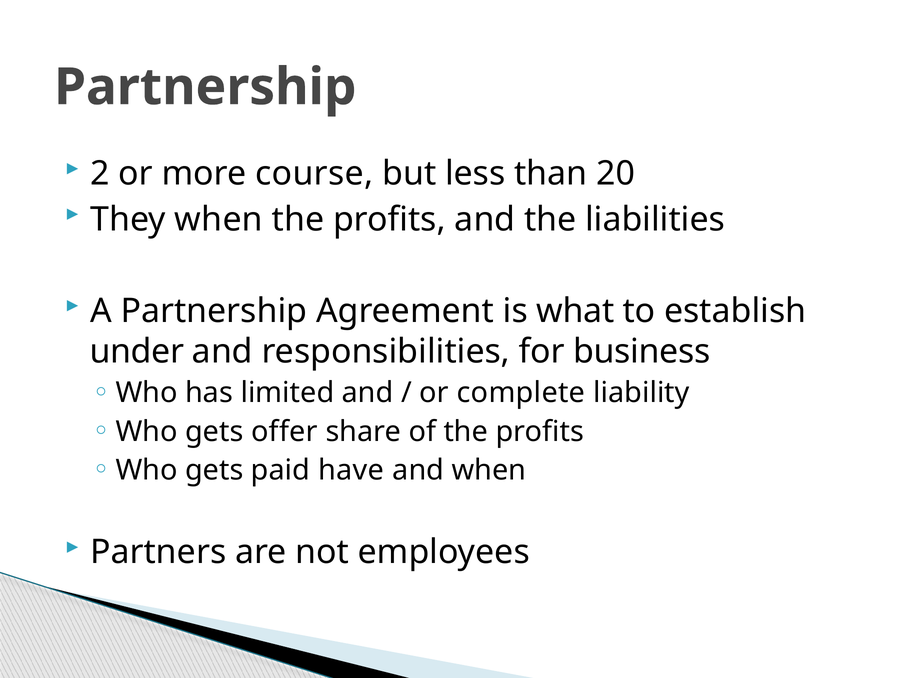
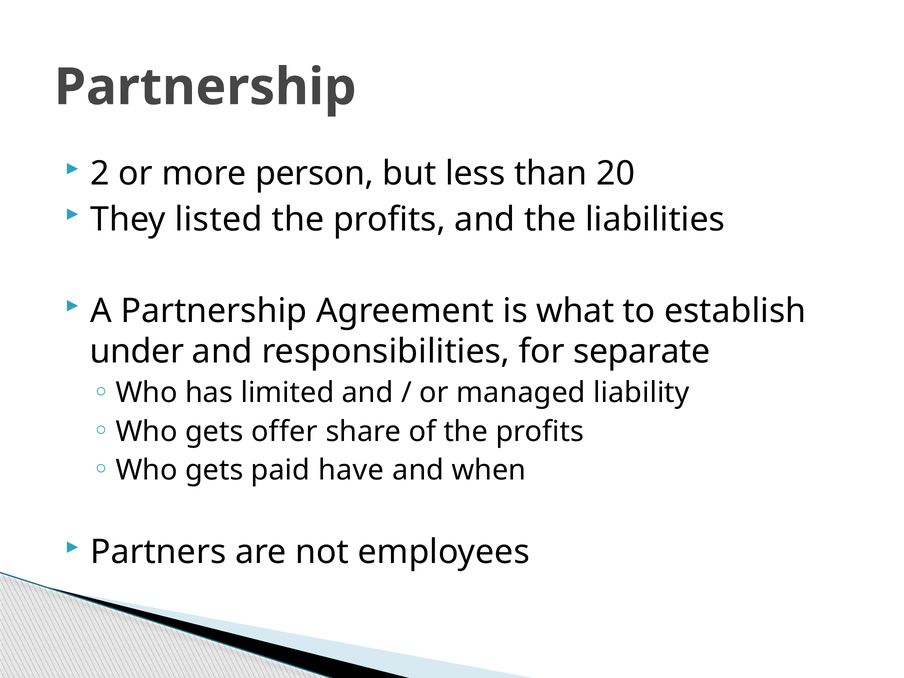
course: course -> person (314, 174)
They when: when -> listed (219, 219)
business: business -> separate (642, 352)
complete: complete -> managed (521, 393)
